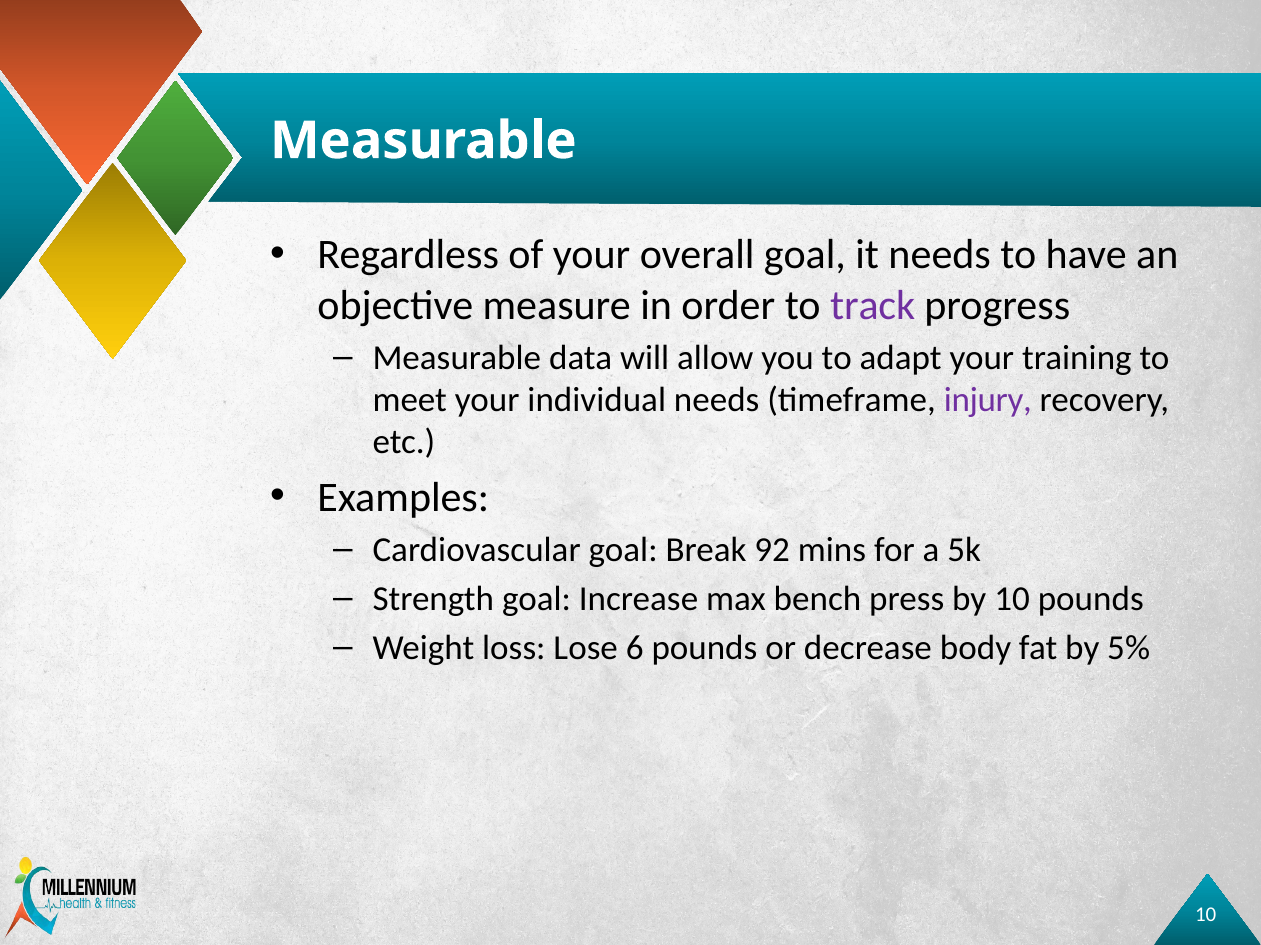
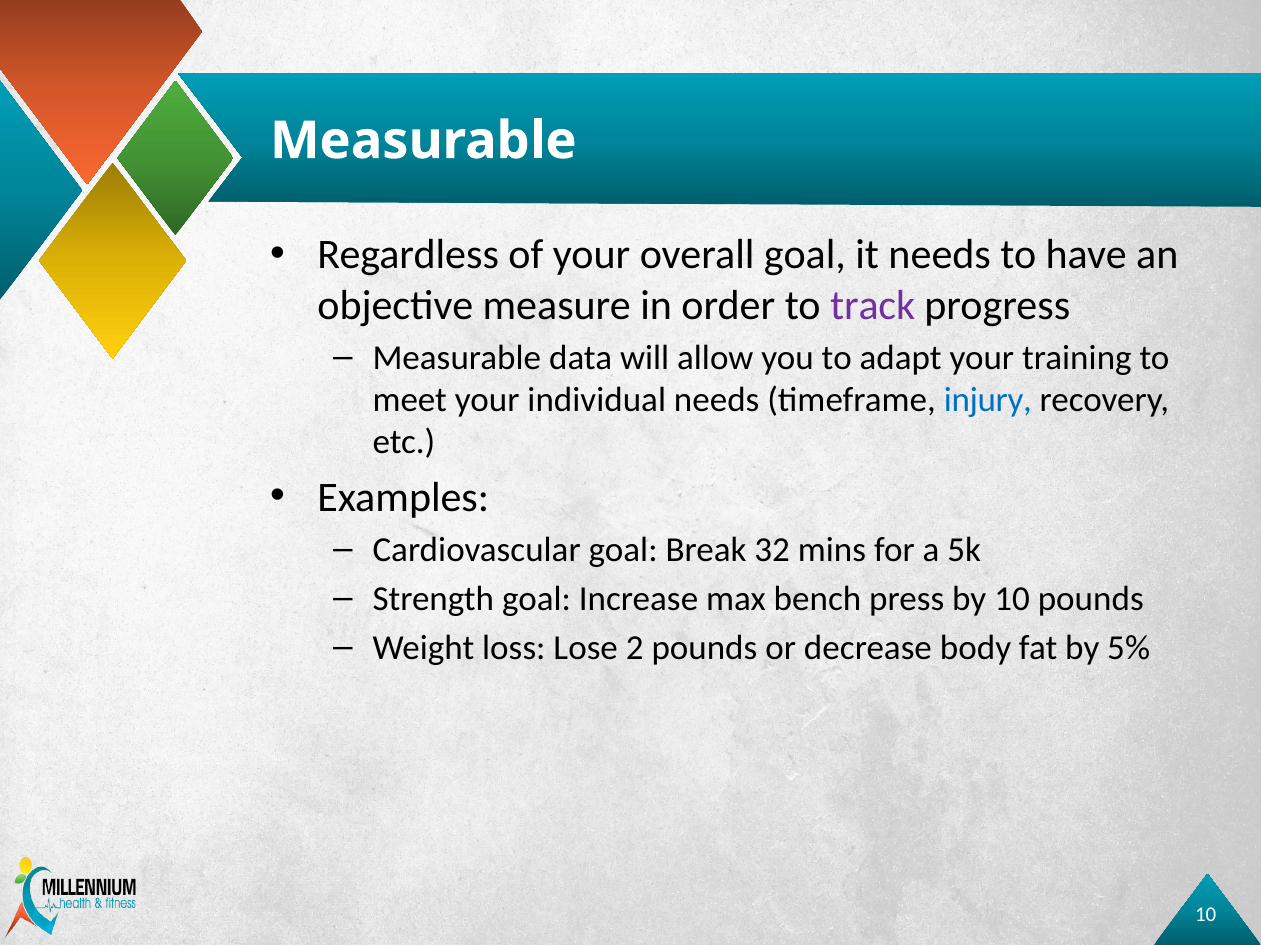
injury colour: purple -> blue (988, 400)
92: 92 -> 32 (772, 550)
6: 6 -> 2 (635, 648)
